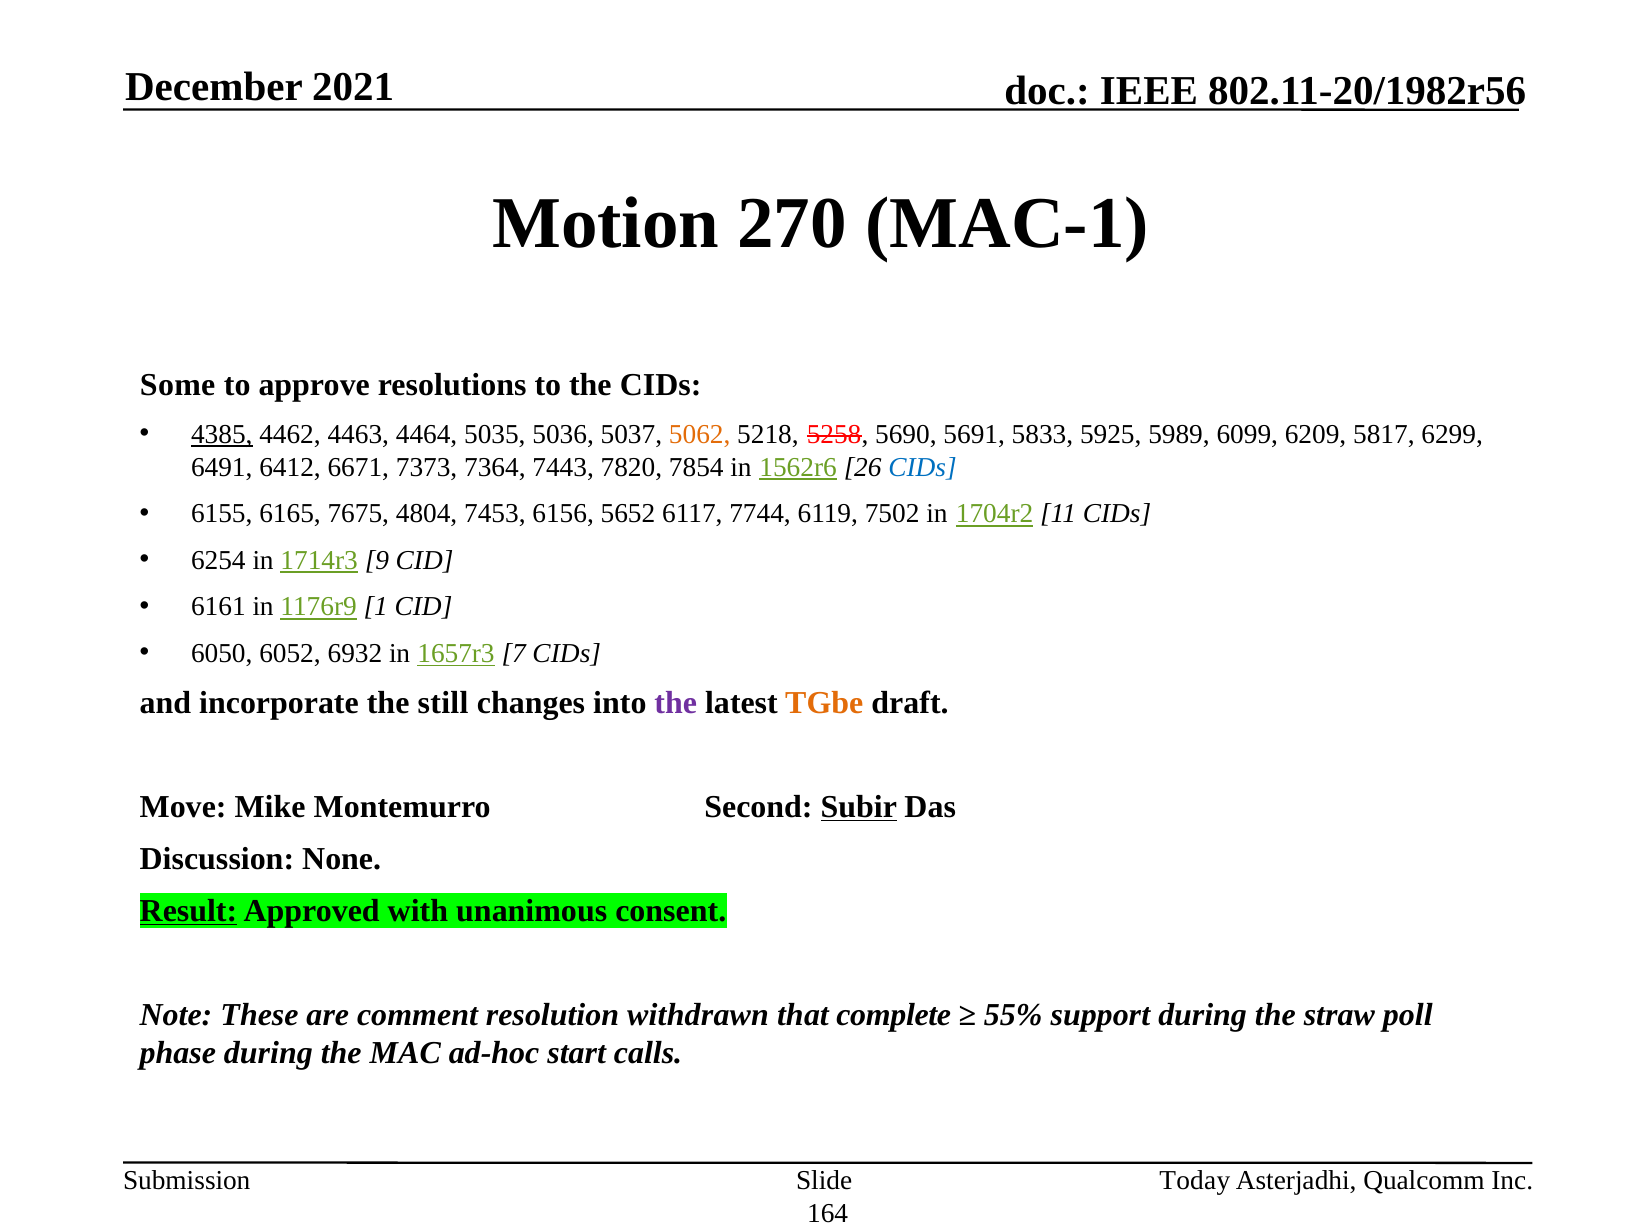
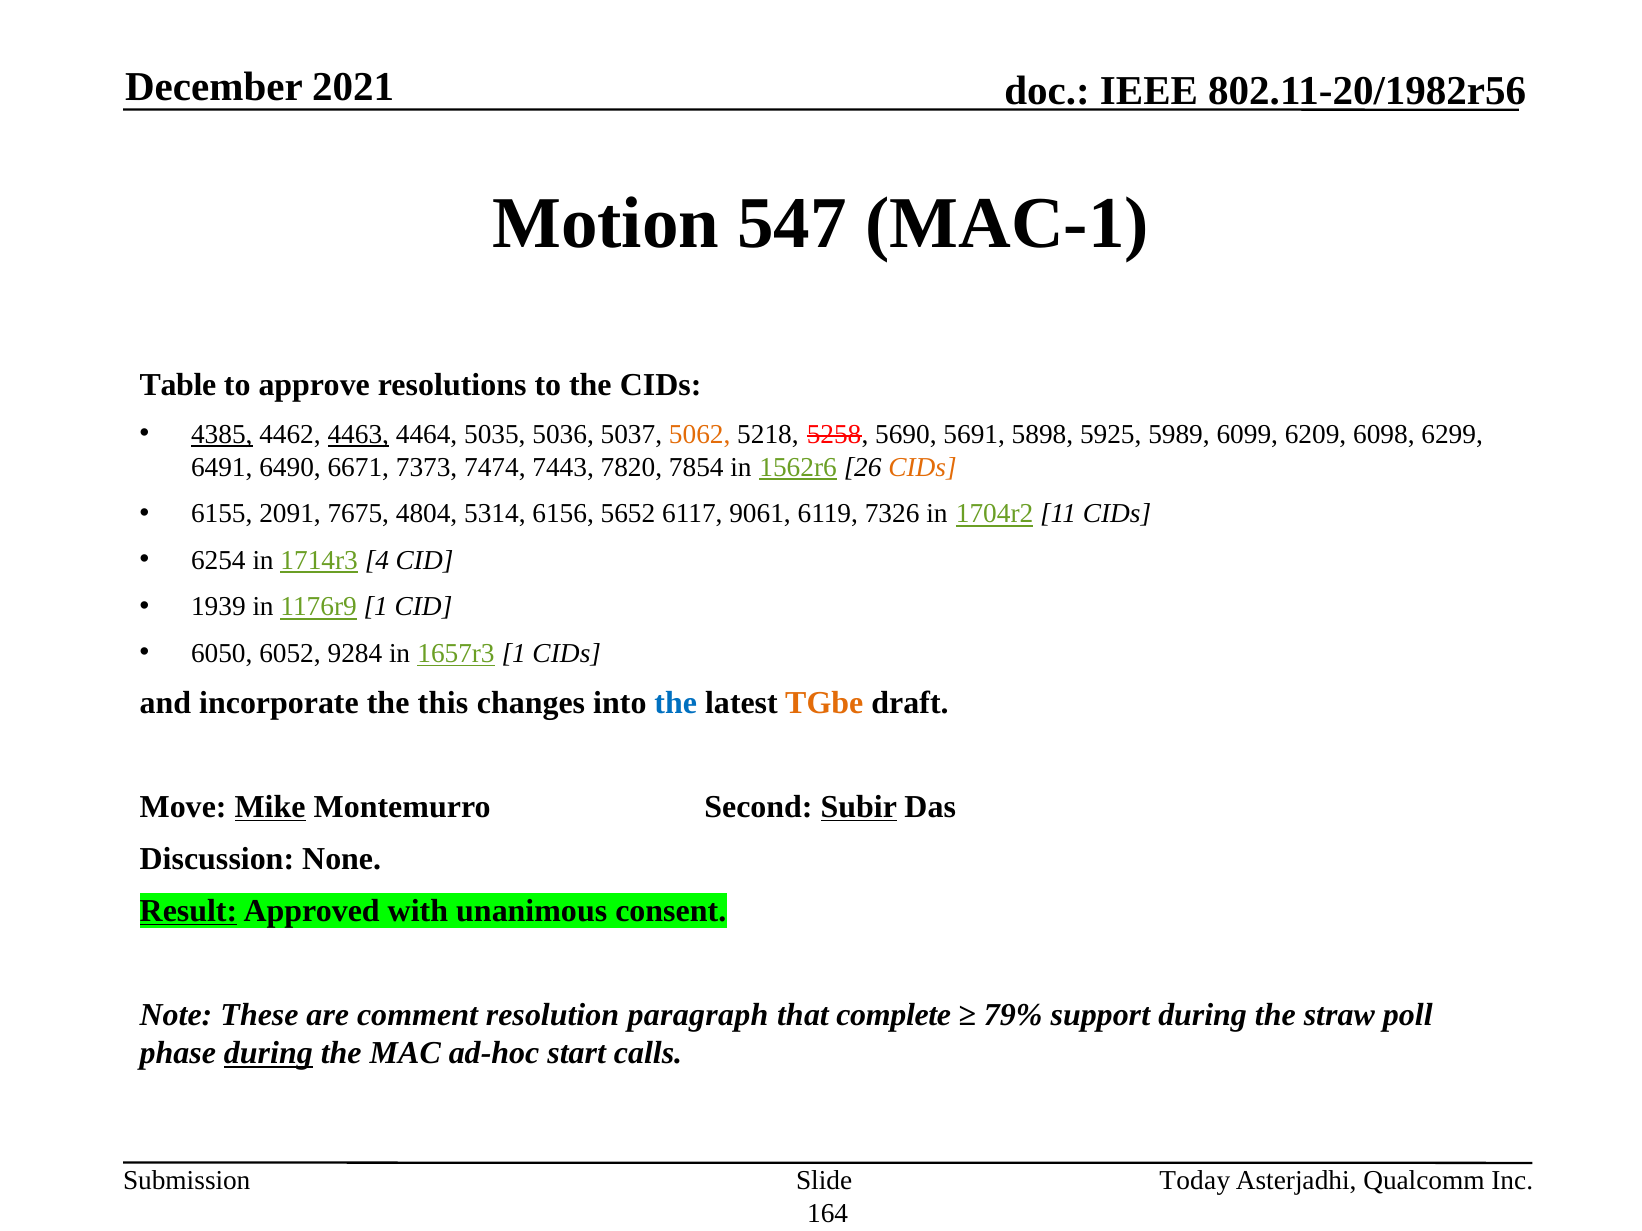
270: 270 -> 547 (792, 224)
Some: Some -> Table (178, 385)
4463 underline: none -> present (358, 434)
5833: 5833 -> 5898 (1042, 434)
5817: 5817 -> 6098 (1384, 434)
6412: 6412 -> 6490 (290, 467)
7364: 7364 -> 7474 (495, 467)
CIDs colour: blue -> orange (923, 467)
6165: 6165 -> 2091 (290, 514)
7453: 7453 -> 5314 (495, 514)
7744: 7744 -> 9061 (760, 514)
7502: 7502 -> 7326 (892, 514)
9: 9 -> 4 (377, 560)
6161: 6161 -> 1939 (218, 607)
6932: 6932 -> 9284 (355, 653)
1657r3 7: 7 -> 1 (514, 653)
still: still -> this (443, 703)
the colour: purple -> blue (676, 703)
Mike underline: none -> present (270, 807)
withdrawn: withdrawn -> paragraph (698, 1015)
55%: 55% -> 79% (1013, 1015)
during underline: none -> present (268, 1054)
